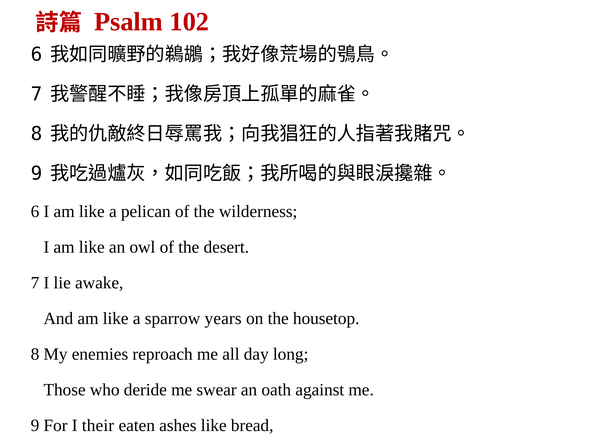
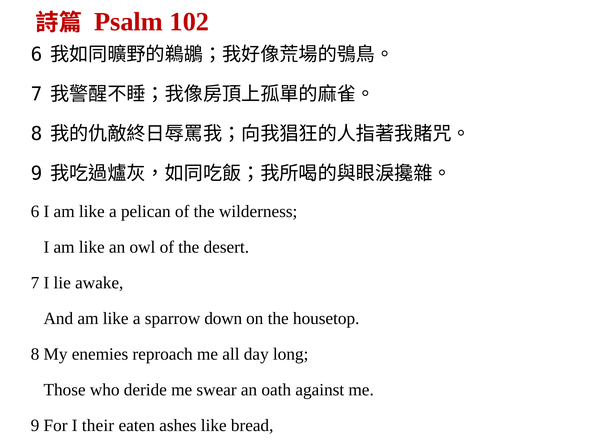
years: years -> down (223, 318)
